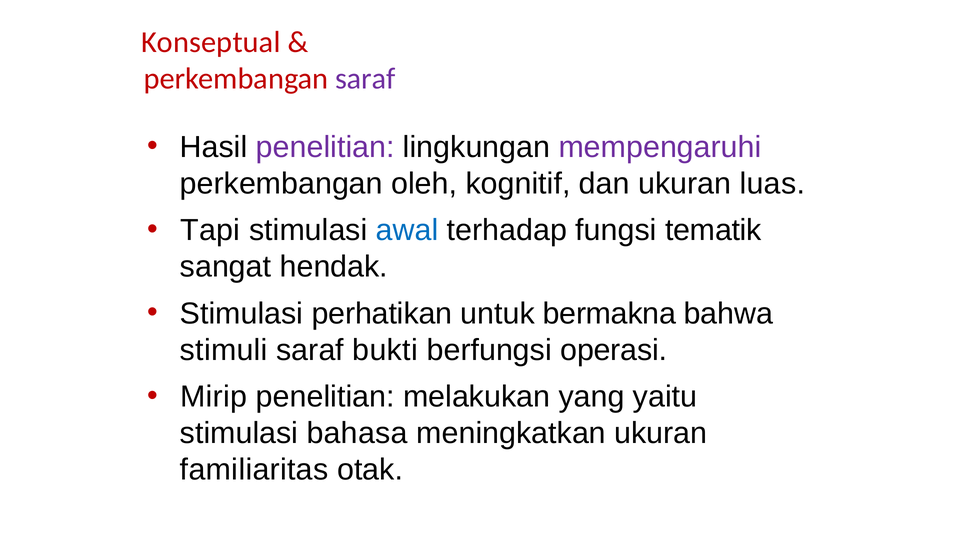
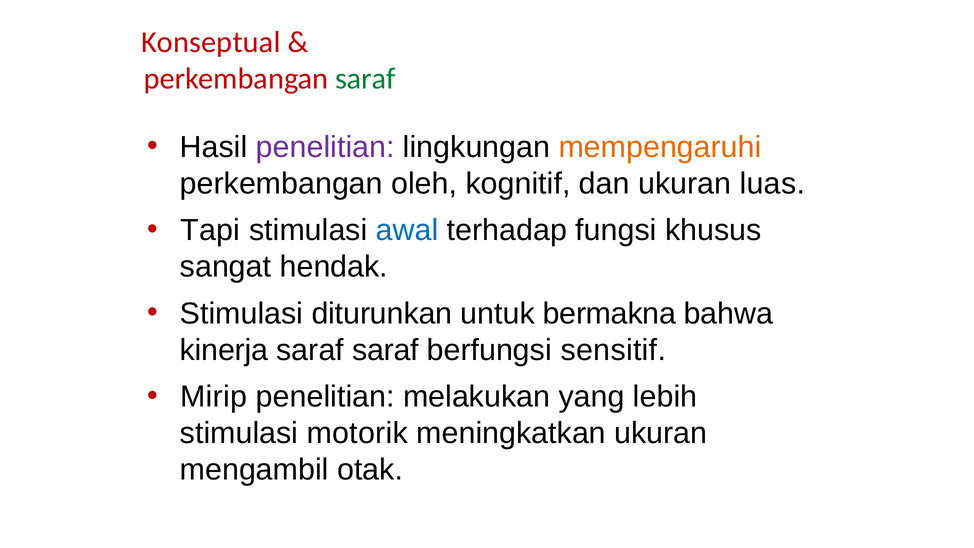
saraf colour: purple -> green (365, 79)
mempengaruhi colour: purple -> orange (660, 147)
tematik: tematik -> khusus (713, 230)
perhatikan: perhatikan -> diturunkan (382, 313)
stimuli: stimuli -> kinerja (224, 350)
saraf bukti: bukti -> saraf (385, 350)
operasi: operasi -> sensitif (613, 350)
yaitu: yaitu -> lebih (665, 397)
bahasa: bahasa -> motorik (357, 433)
familiaritas: familiaritas -> mengambil (254, 470)
